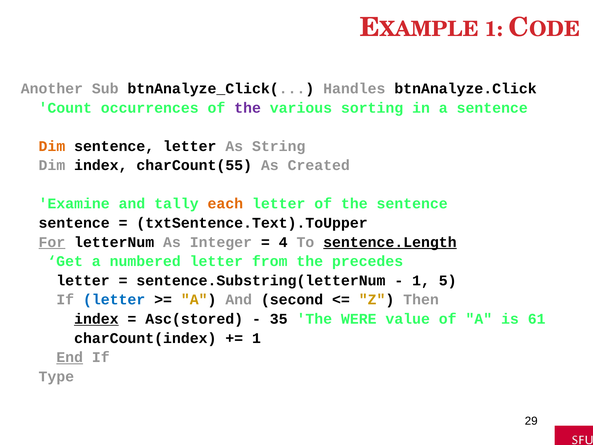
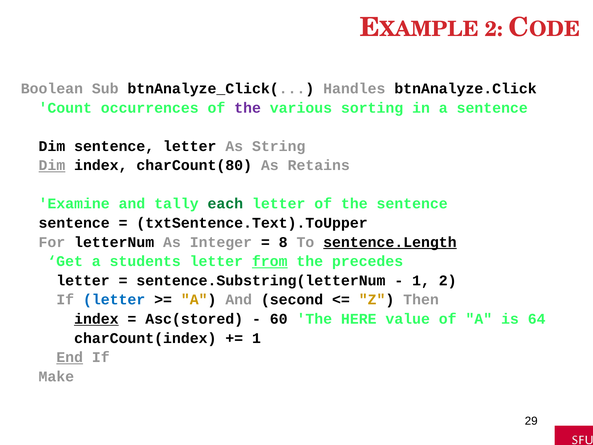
1: 1 -> 2 (494, 29)
Another: Another -> Boolean (52, 89)
Dim colour: orange -> black (52, 146)
Dim underline: none -> present (52, 165)
charCount(55: charCount(55 -> charCount(80 (194, 165)
Created: Created -> Retains (319, 165)
each colour: orange -> green (225, 204)
For underline: present -> none (52, 242)
4: 4 -> 8 (283, 242)
numbered: numbered -> students (145, 261)
from underline: none -> present (270, 261)
1 5: 5 -> 2 (448, 280)
35: 35 -> 60 (279, 319)
WERE: WERE -> HERE (359, 319)
61: 61 -> 64 (537, 319)
Type: Type -> Make (56, 376)
